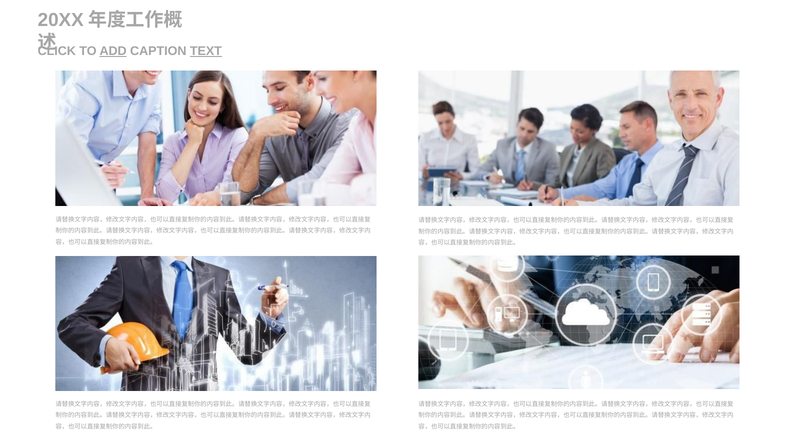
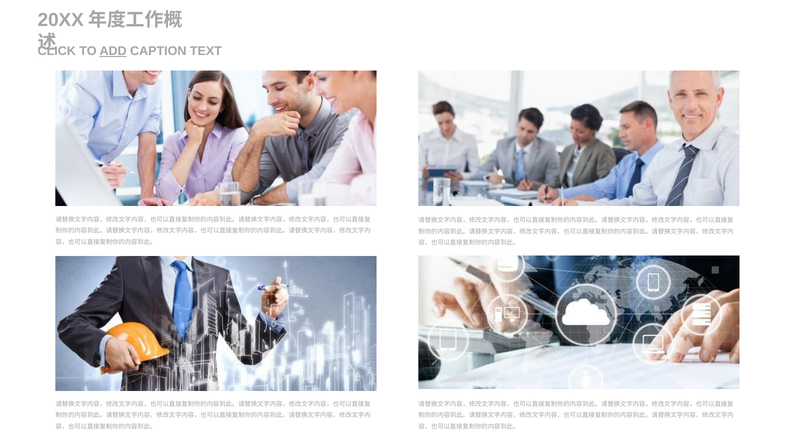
TEXT underline: present -> none (206, 51)
